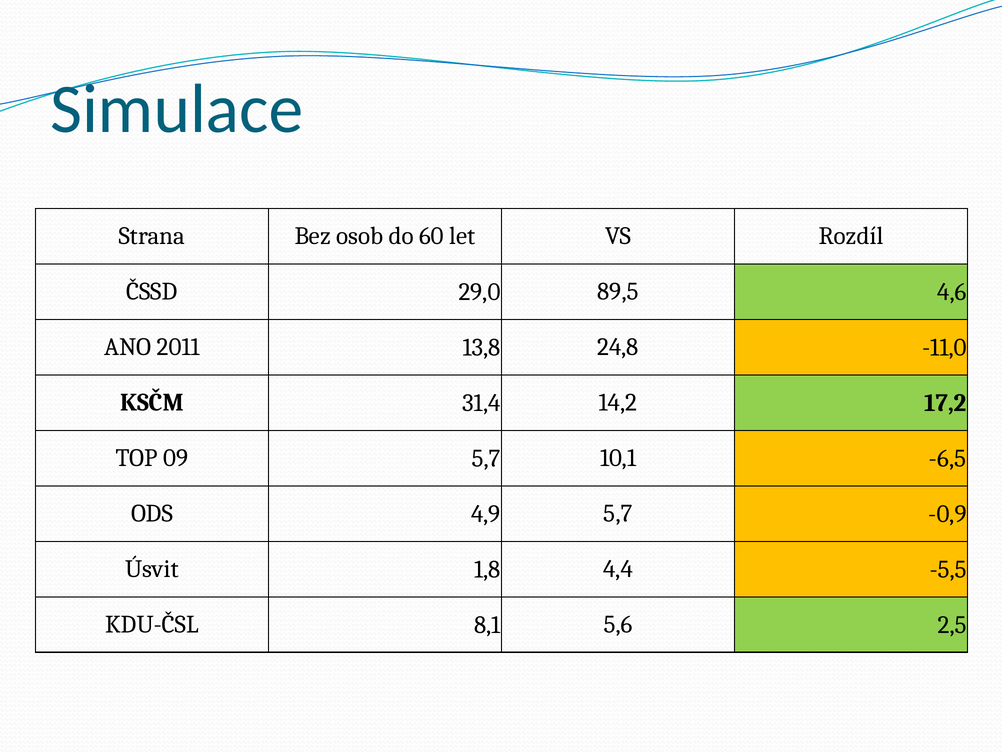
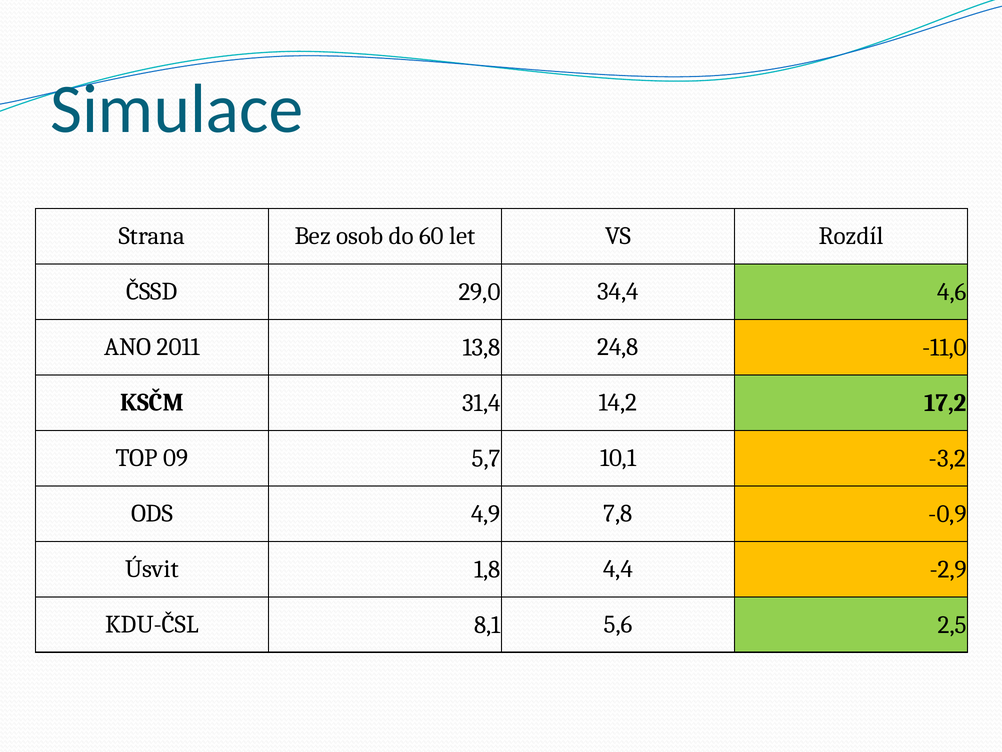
89,5: 89,5 -> 34,4 (618, 291)
-6,5: -6,5 -> -3,2 (947, 458)
4,9 5,7: 5,7 -> 7,8 (618, 513)
-5,5: -5,5 -> -2,9 (948, 569)
